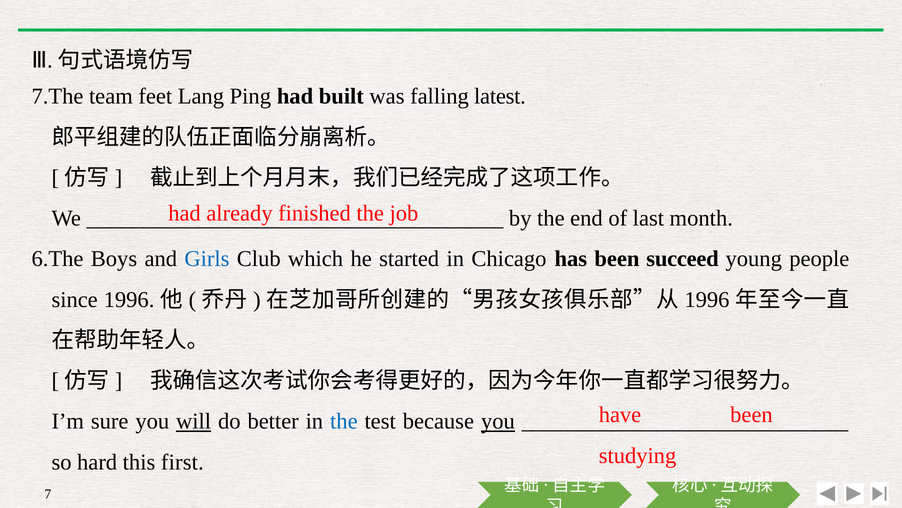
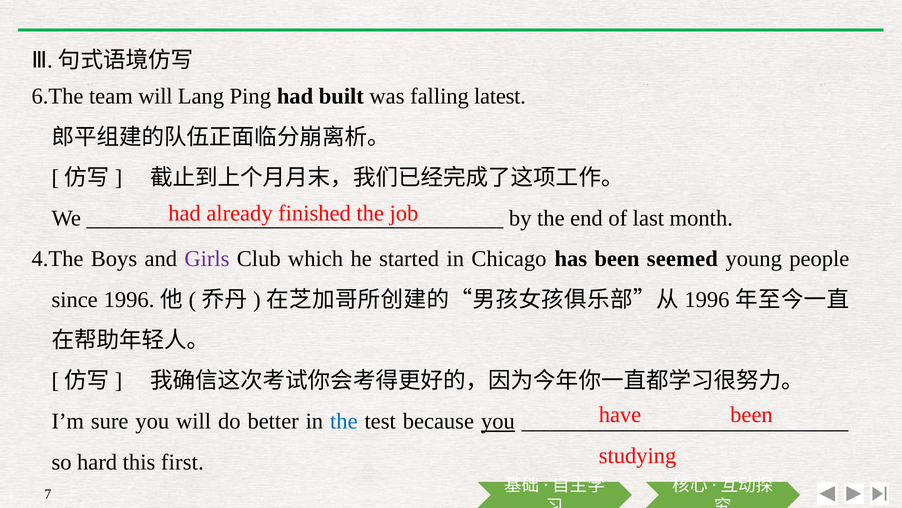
7.The: 7.The -> 6.The (57, 96)
team feet: feet -> will (155, 96)
6.The: 6.The -> 4.The (57, 259)
Girls colour: blue -> purple (207, 259)
succeed: succeed -> seemed (682, 259)
will underline: present -> none (194, 421)
